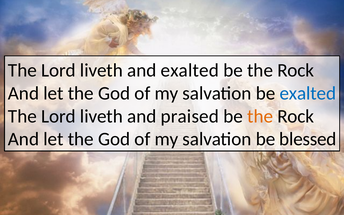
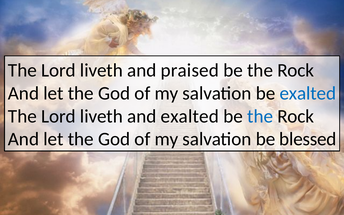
and exalted: exalted -> praised (190, 70)
and praised: praised -> exalted (190, 116)
the colour: orange -> blue (260, 116)
